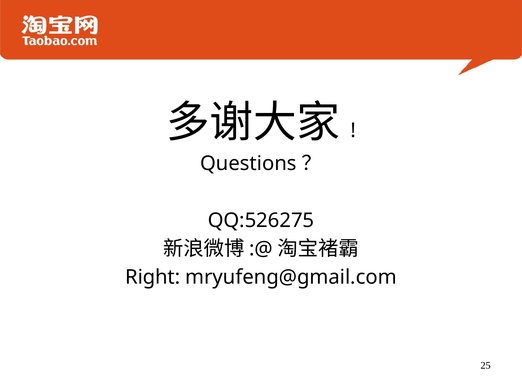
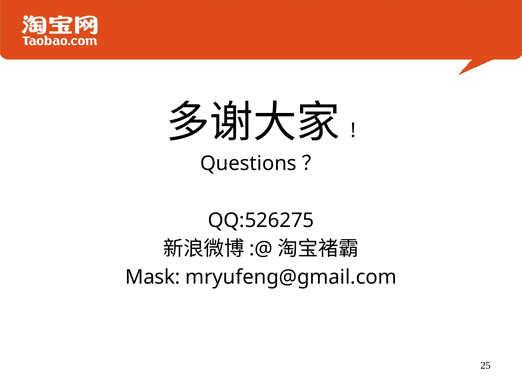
Right: Right -> Mask (153, 278)
